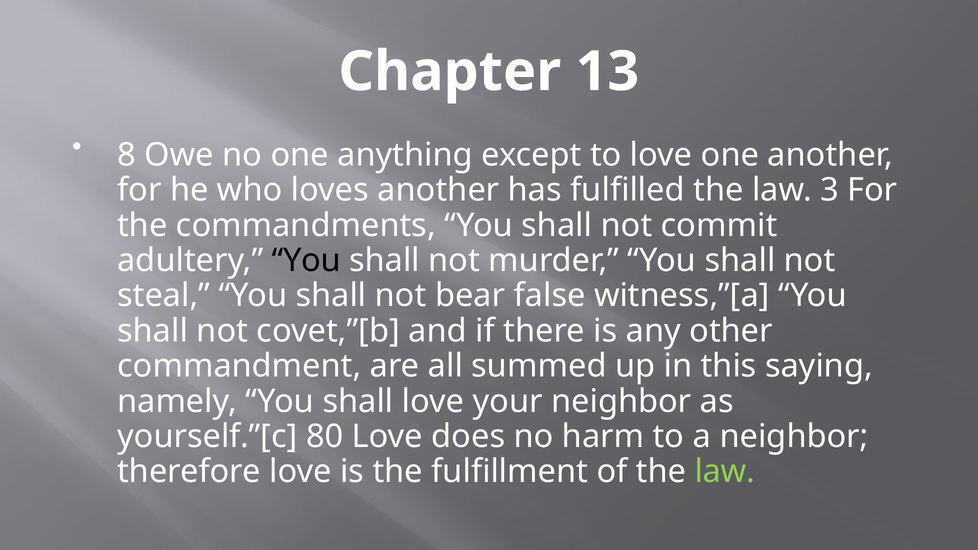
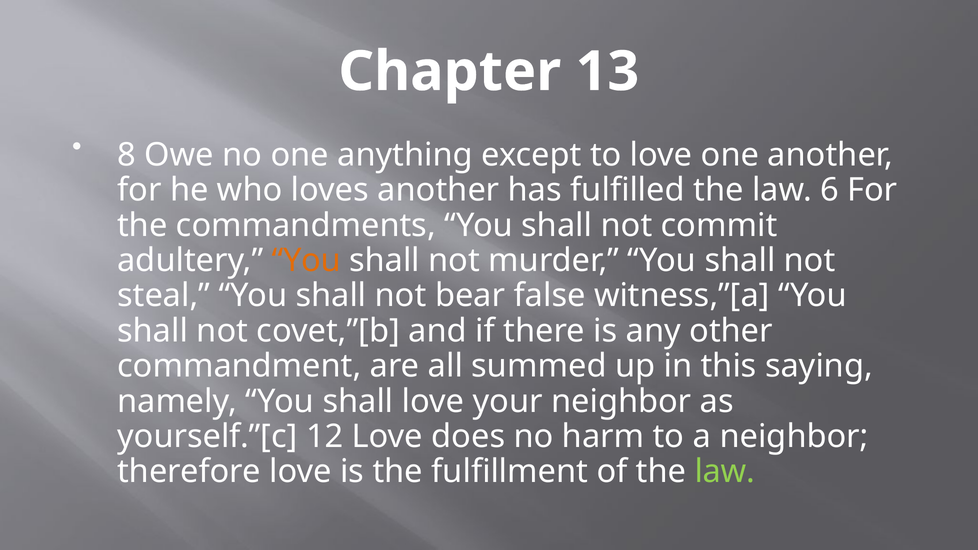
3: 3 -> 6 (830, 190)
You colour: black -> orange (306, 261)
80: 80 -> 12 (325, 437)
